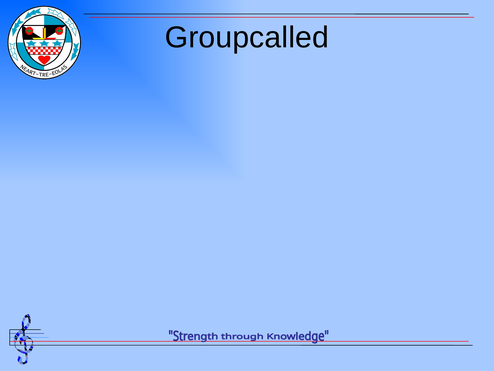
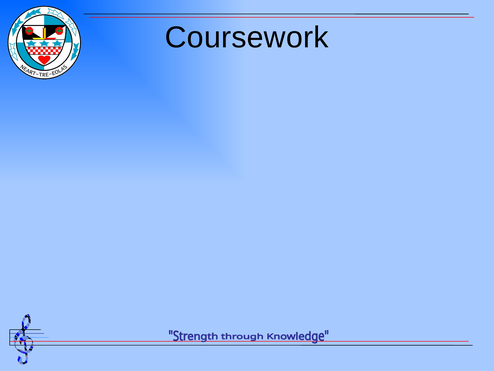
Groupcalled: Groupcalled -> Coursework (247, 38)
